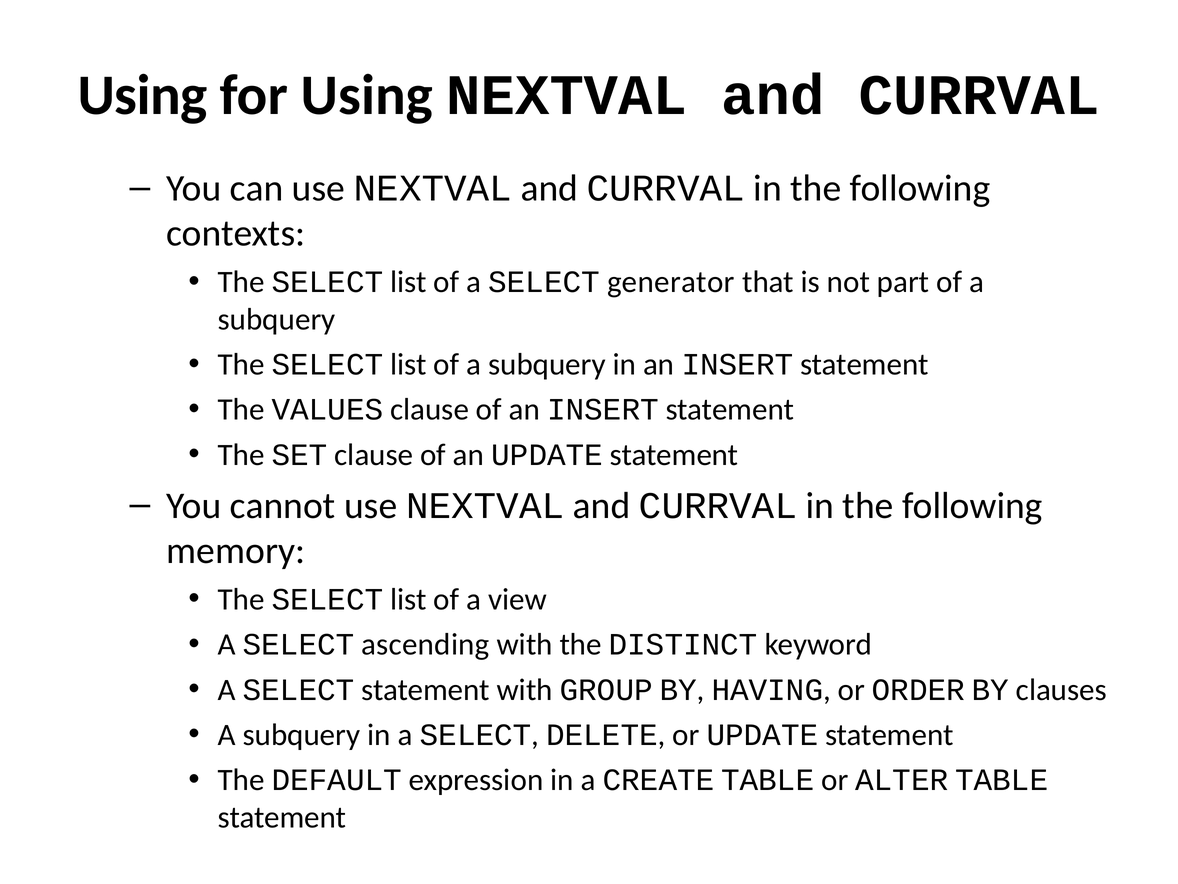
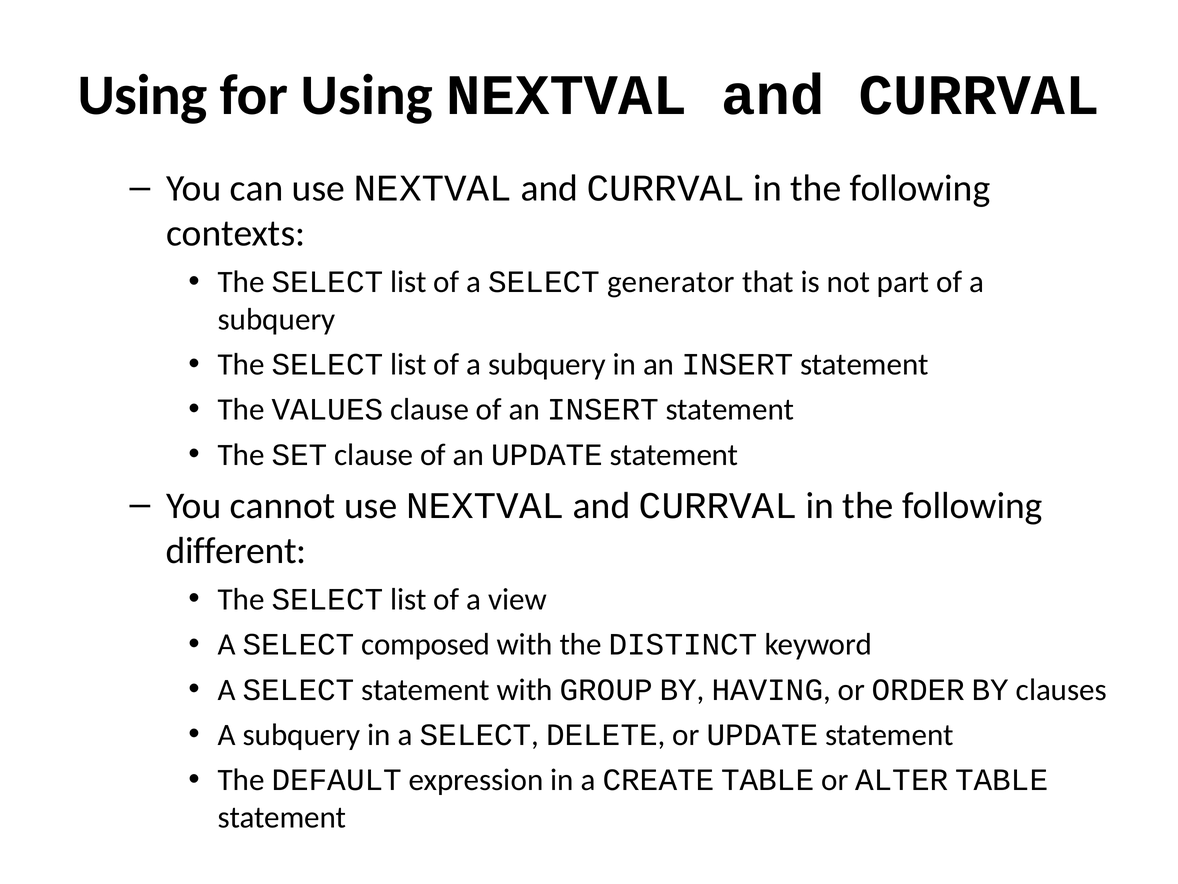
memory: memory -> different (236, 551)
ascending: ascending -> composed (426, 644)
